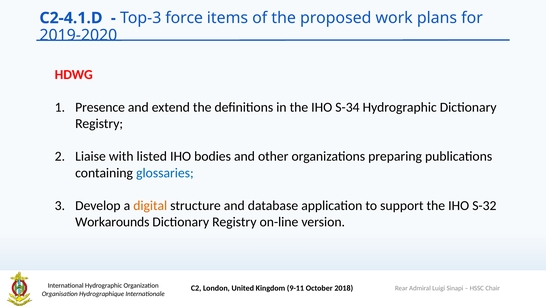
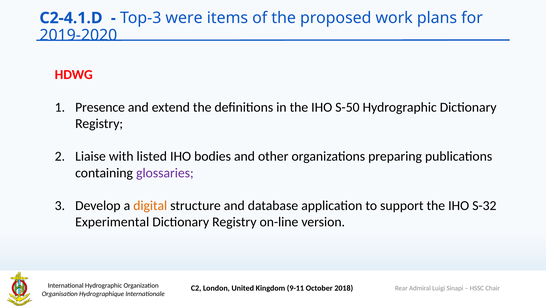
force: force -> were (184, 18)
S-34: S-34 -> S-50 (347, 107)
glossaries colour: blue -> purple (165, 173)
Workarounds: Workarounds -> Experimental (112, 222)
